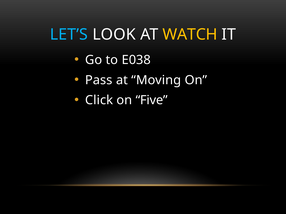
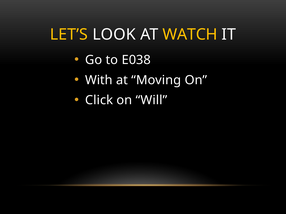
LET’S colour: light blue -> yellow (69, 34)
Pass: Pass -> With (99, 80)
Five: Five -> Will (151, 100)
